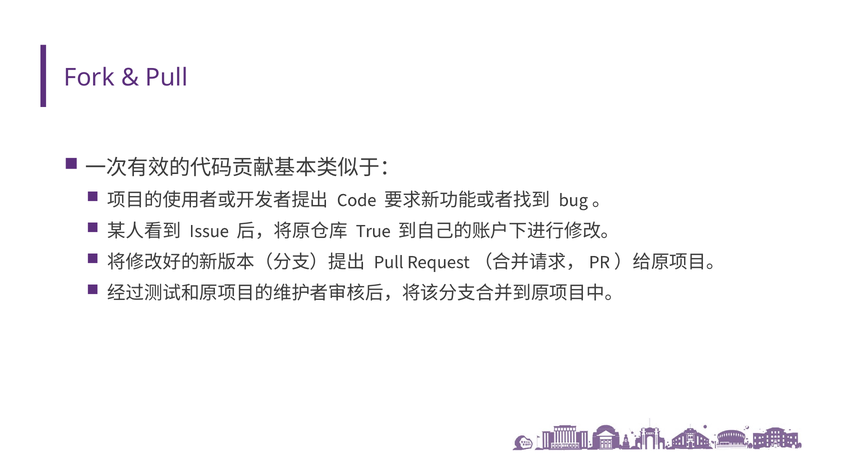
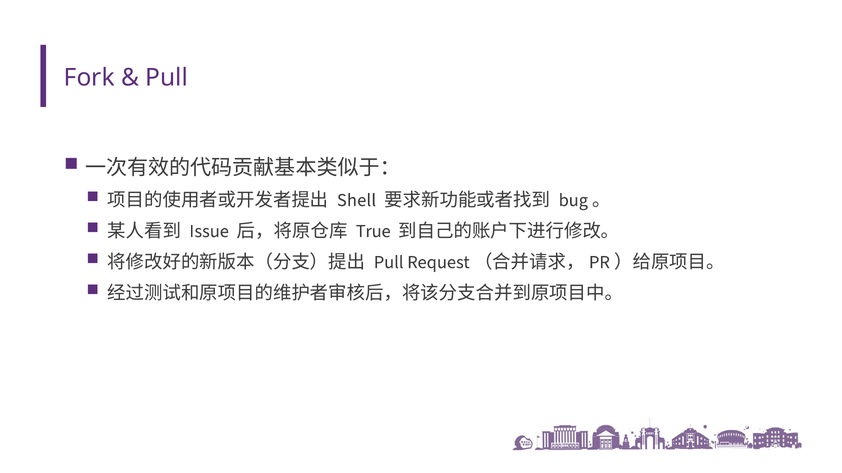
Code: Code -> Shell (356, 200)
